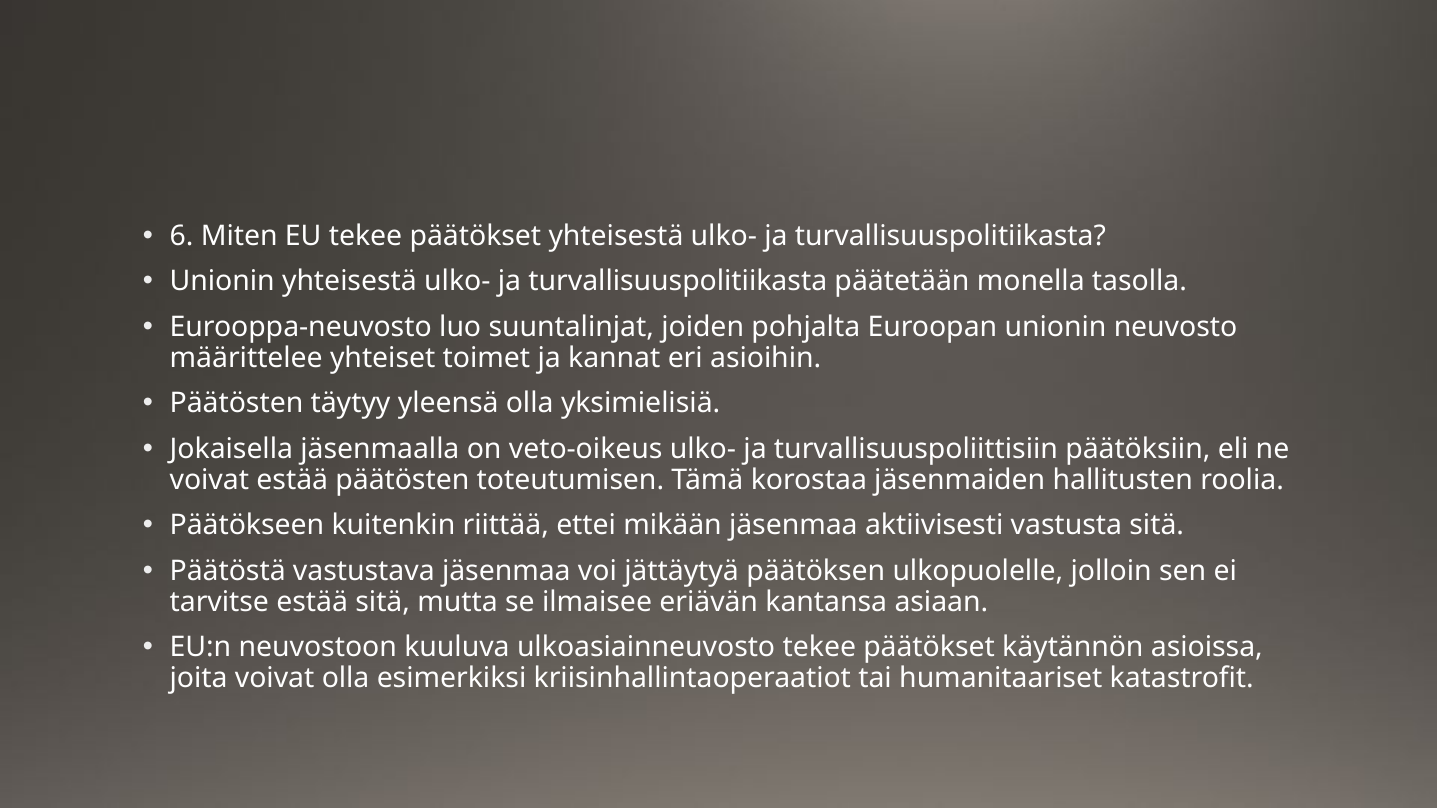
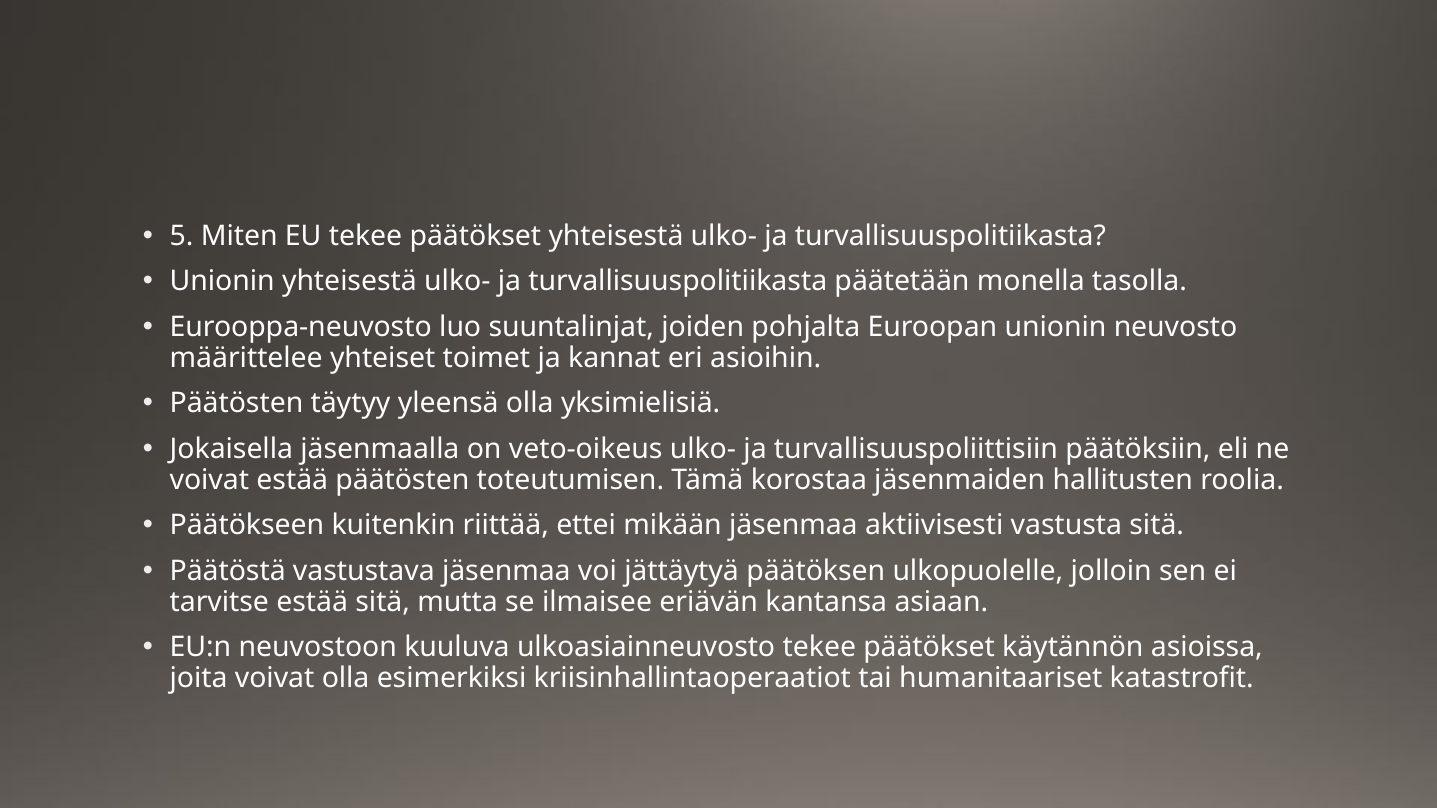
6: 6 -> 5 (182, 236)
